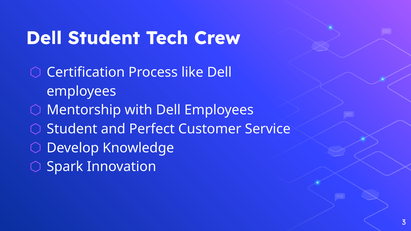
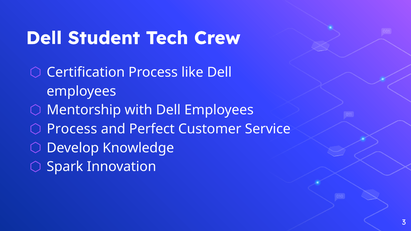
Student: Student -> Process (72, 129)
